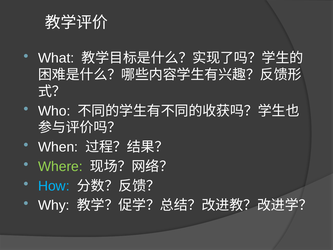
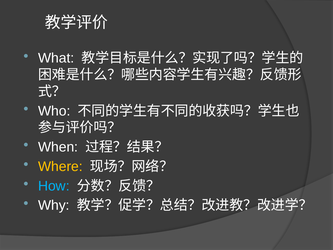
Where colour: light green -> yellow (60, 166)
